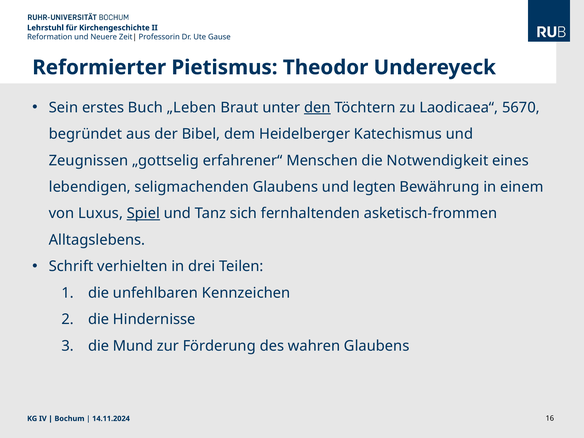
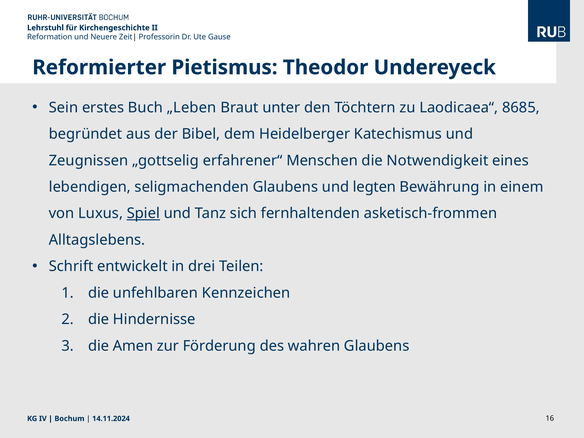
den underline: present -> none (317, 108)
5670: 5670 -> 8685 (521, 108)
verhielten: verhielten -> entwickelt (132, 266)
Mund: Mund -> Amen (133, 346)
